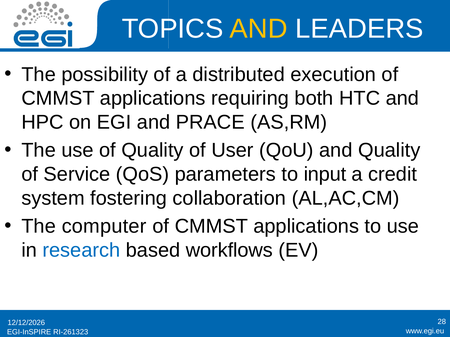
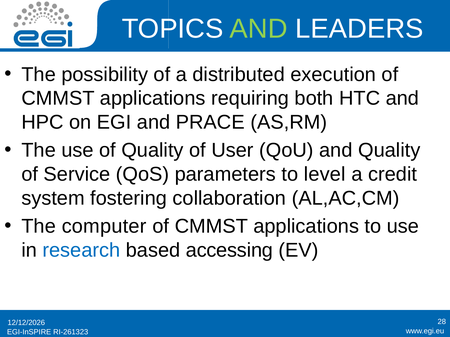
AND colour: yellow -> light green (259, 29)
input: input -> level (325, 175)
workflows: workflows -> accessing (229, 251)
